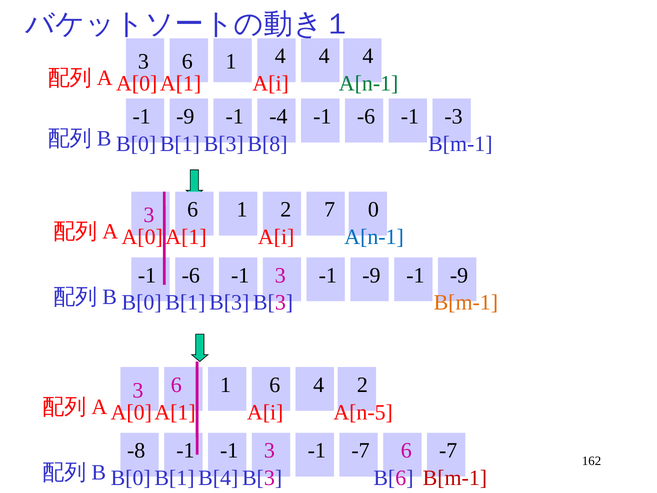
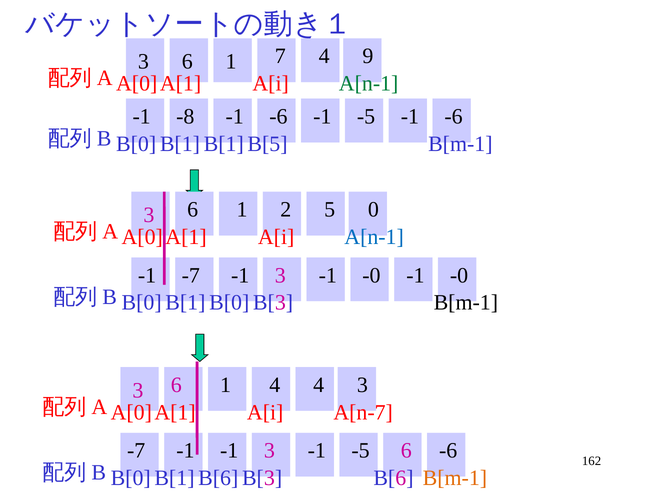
4: 4 -> 7 (280, 56)
4: 4 -> 9 (368, 56)
-9: -9 -> -8 (185, 116)
-4: -4 -> -6 (278, 116)
-6: -6 -> -5 (366, 116)
-3: -3 -> -6 (454, 116)
B[3: B[3 -> B[1 (224, 144)
B[8: B[8 -> B[5 (268, 144)
7: 7 -> 5 (330, 210)
-6: -6 -> -7 (191, 275)
-1 -1 -9: -9 -> -0 (371, 275)
-9: -9 -> -0 (459, 275)
B[m-1 colour: orange -> black (466, 303)
B[3: B[3 -> B[0 (229, 303)
6: 6 -> 4 (275, 385)
4 2: 2 -> 3 (362, 385)
A[n-5: A[n-5 -> A[n-7 (363, 412)
-8: -8 -> -7 (136, 450)
-1 -1 -7: -7 -> -5 (361, 450)
-7: -7 -> -6 (448, 450)
B[m-1 colour: red -> orange (455, 478)
B[4: B[4 -> B[6 (218, 478)
